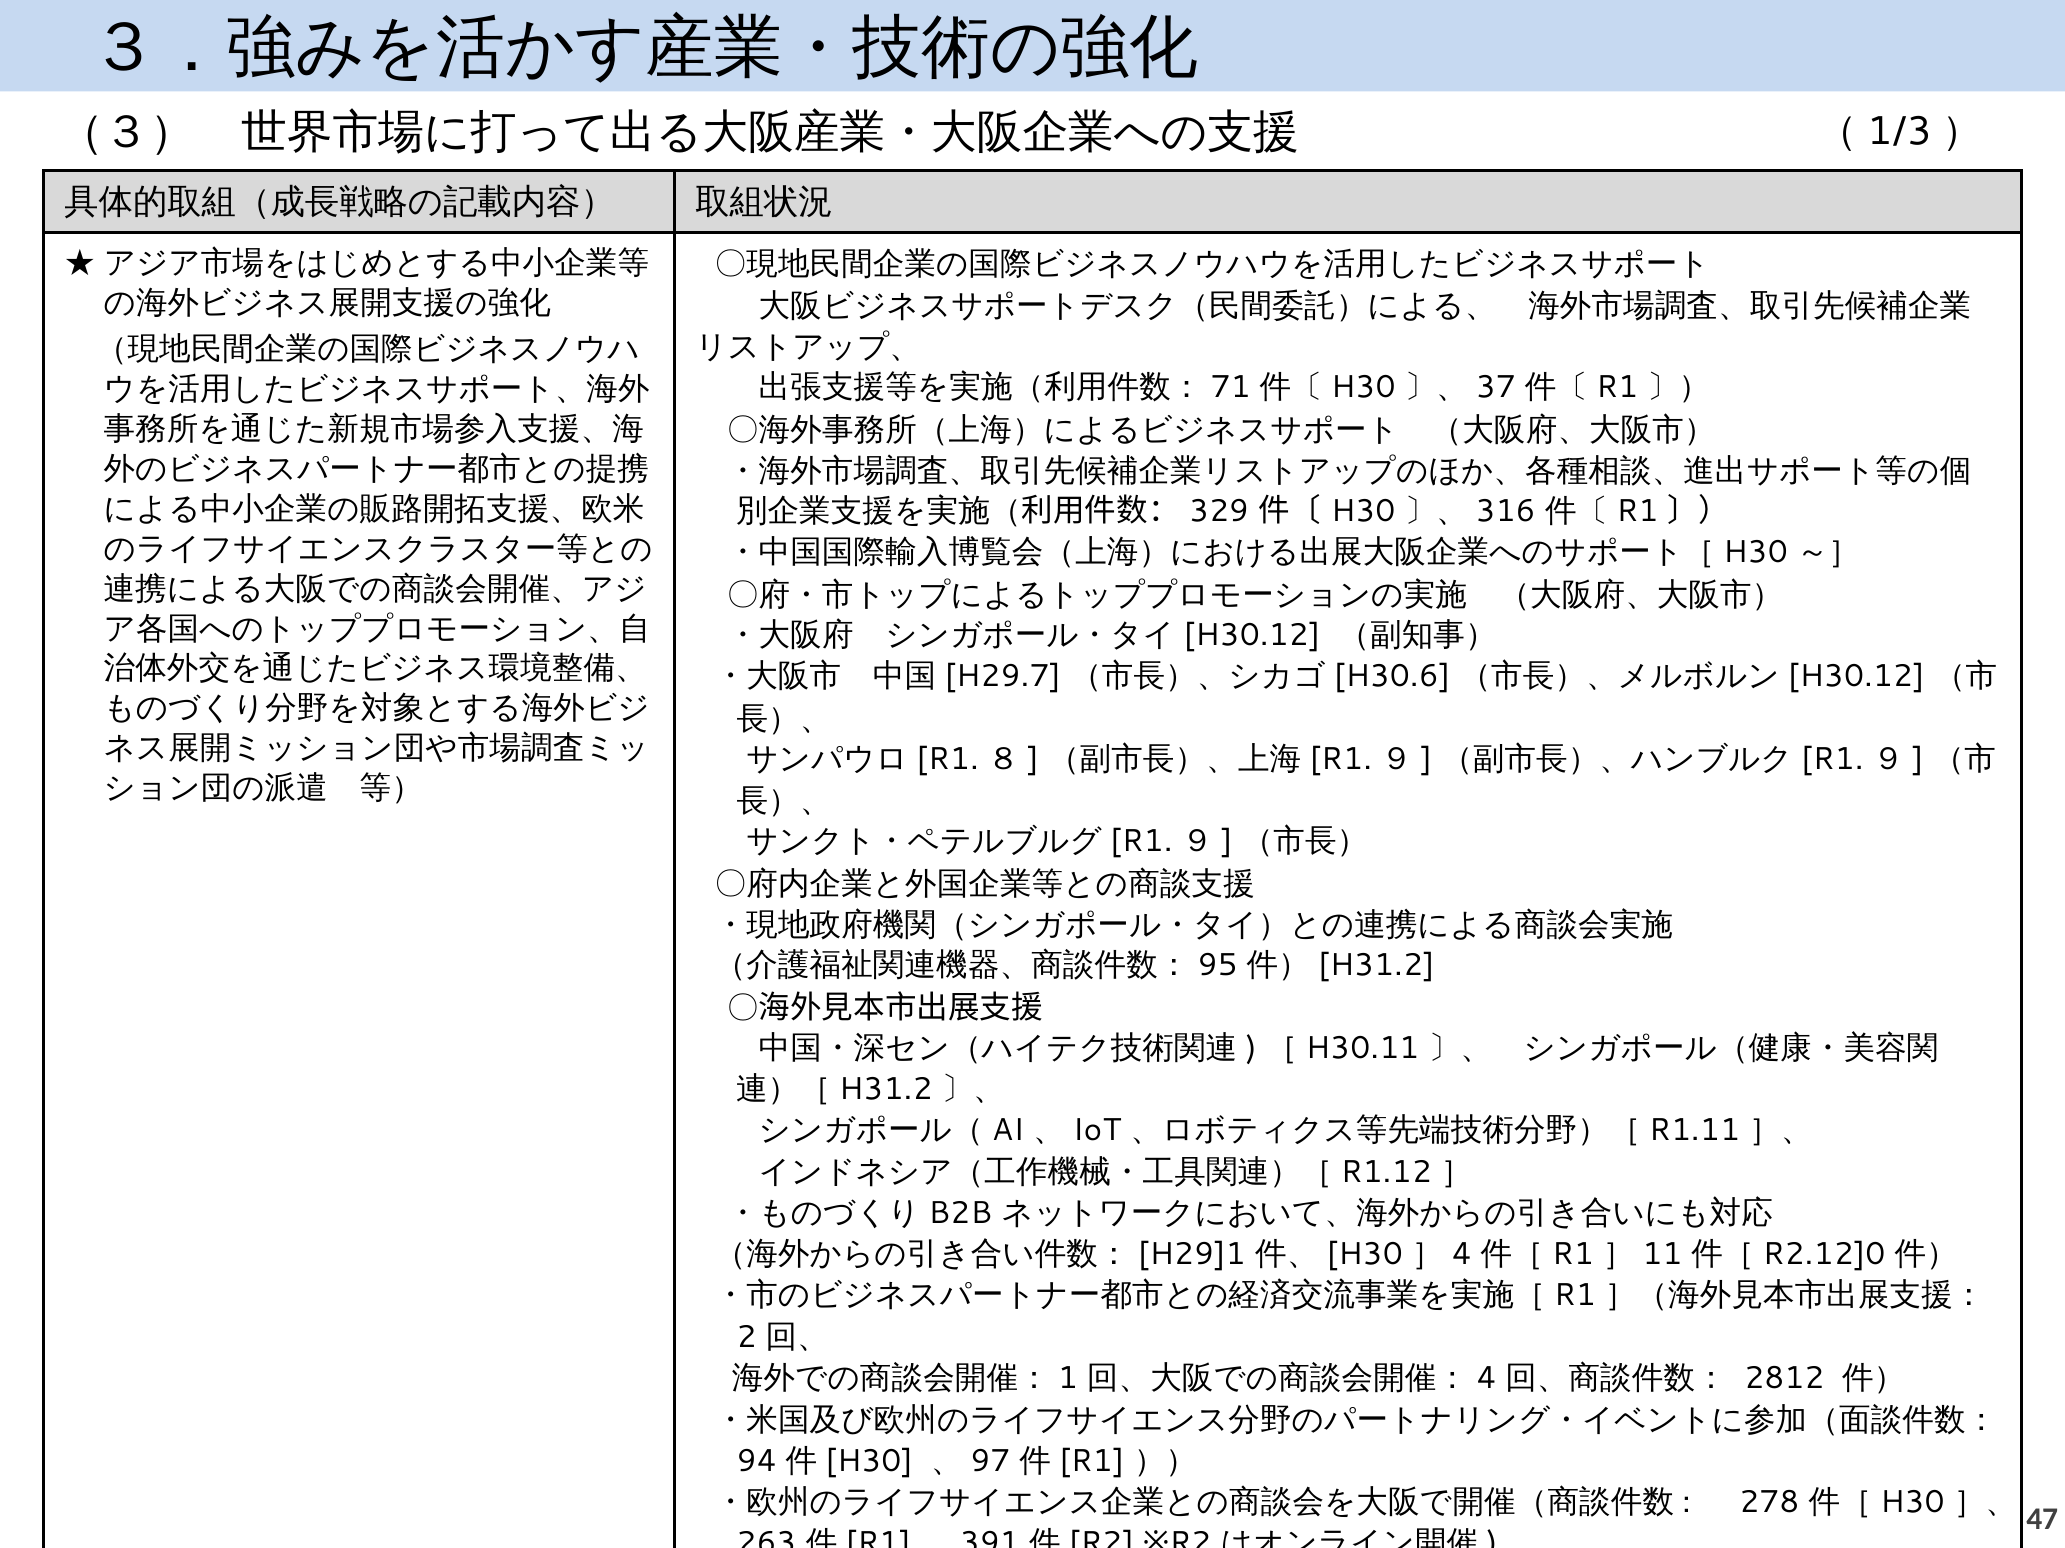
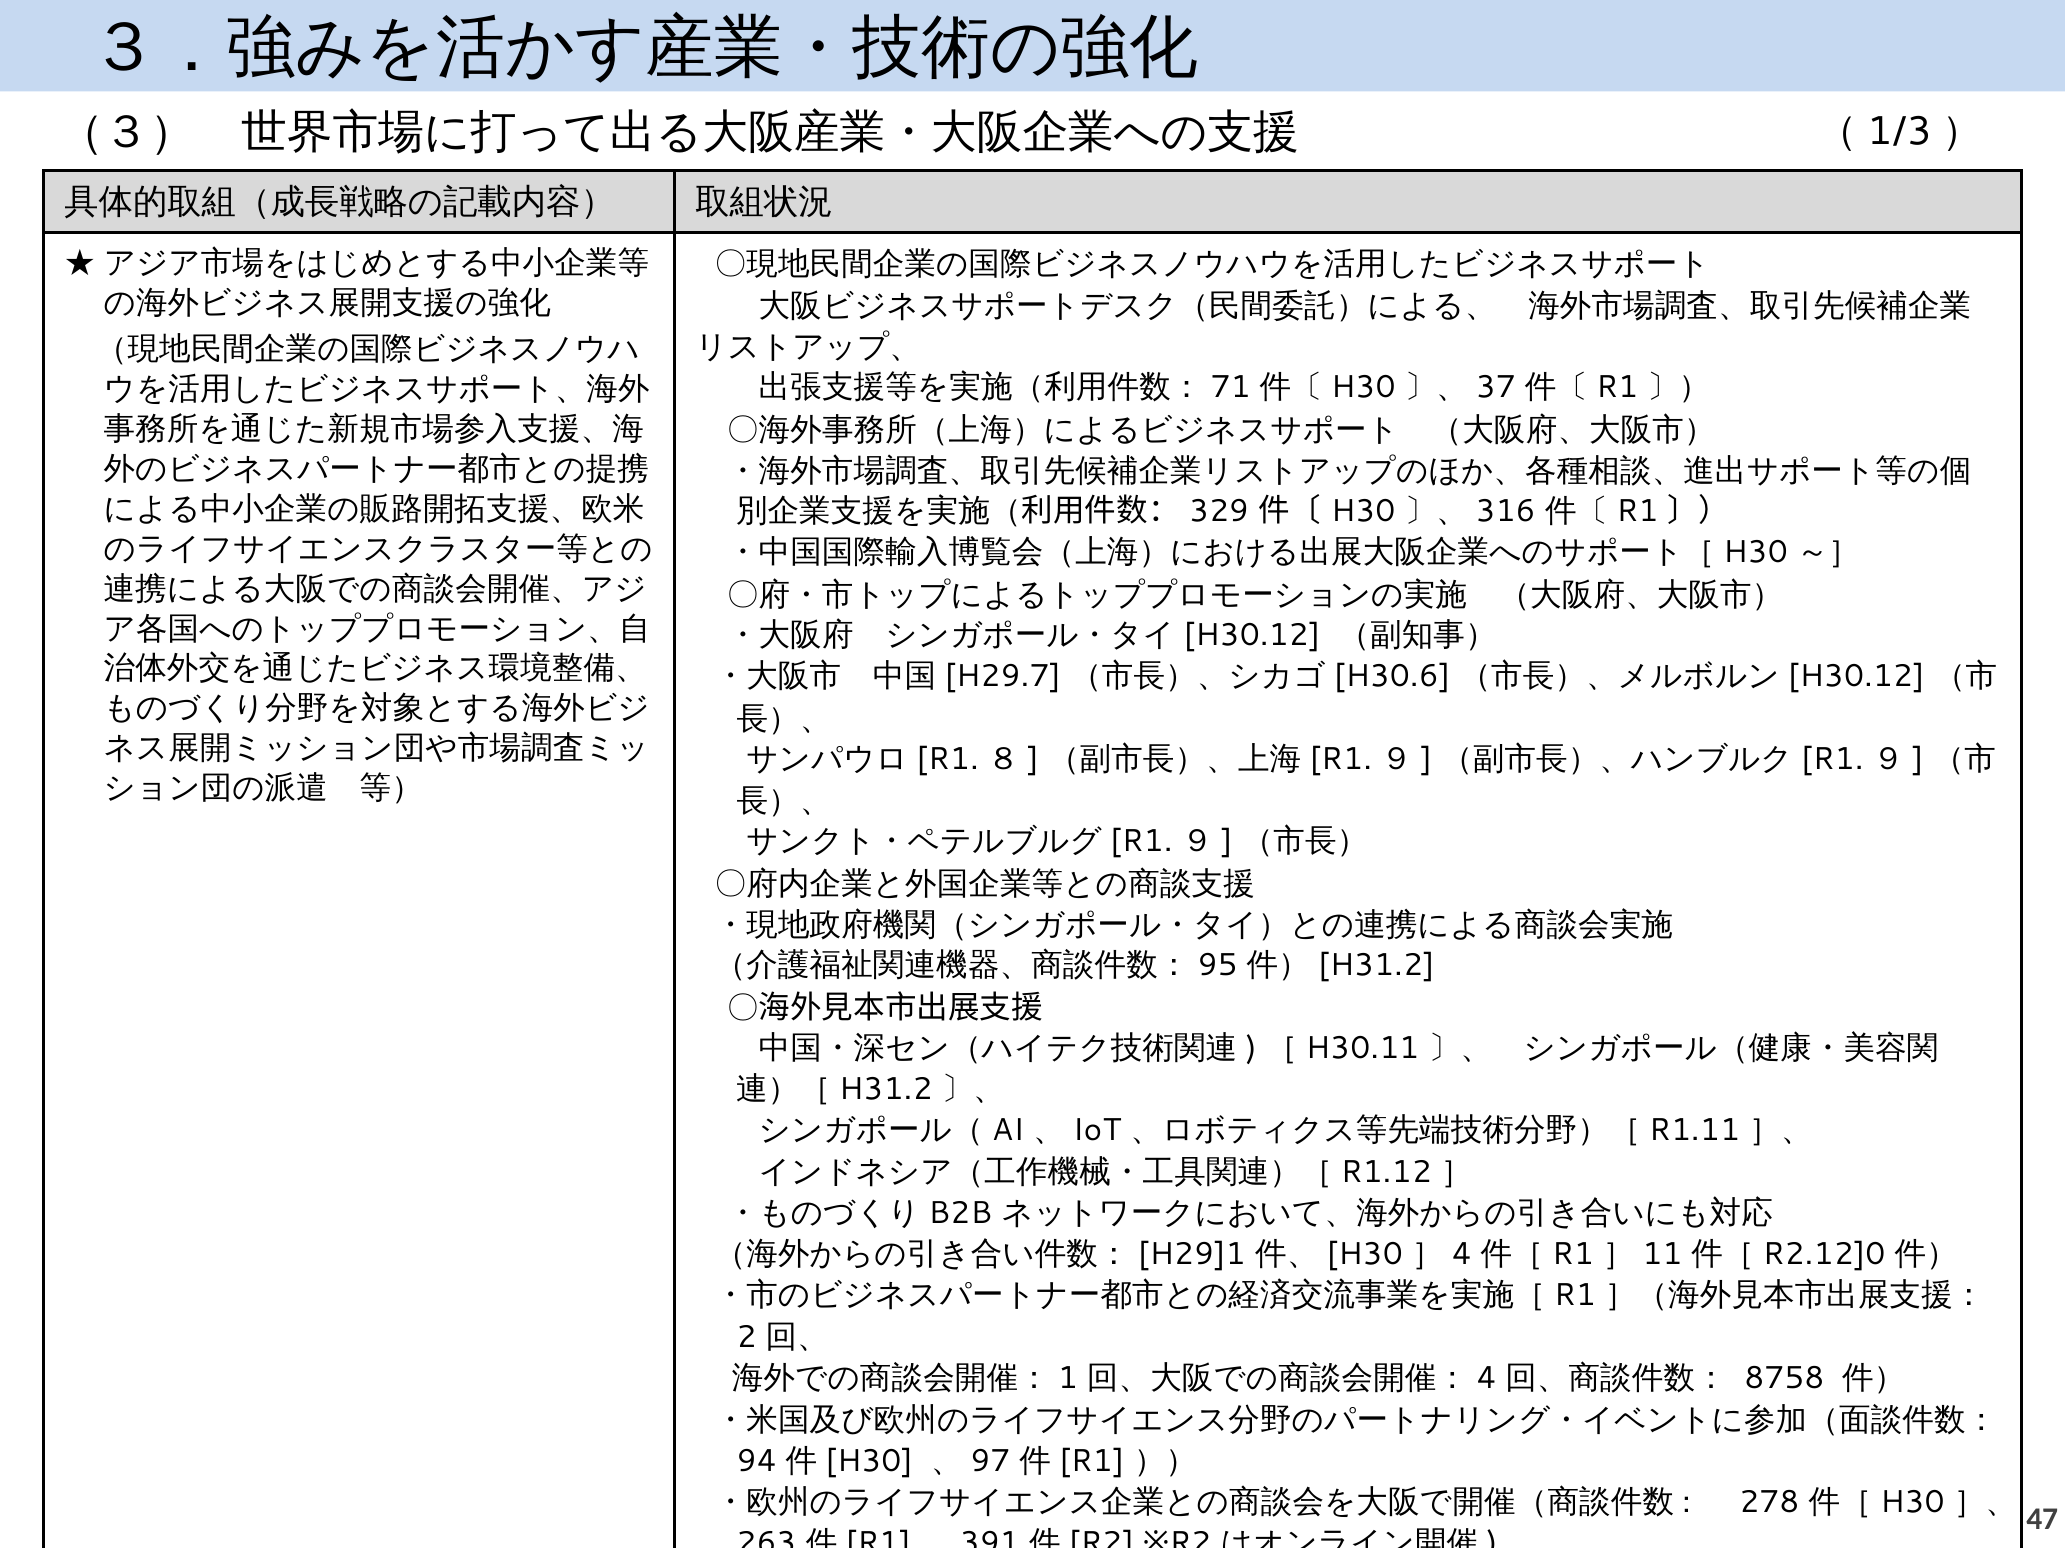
2812: 2812 -> 8758 (1784, 1379)
